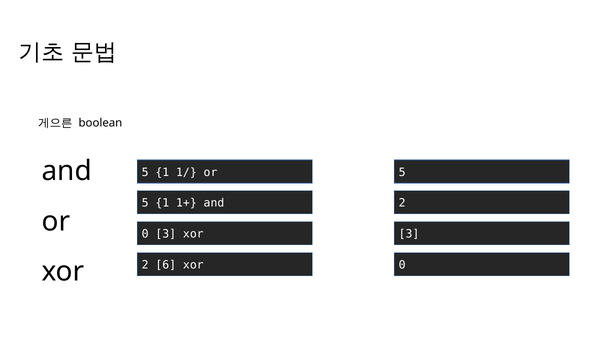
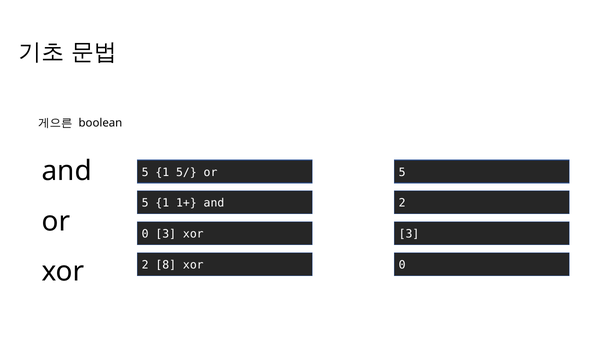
1/: 1/ -> 5/ (186, 172)
6: 6 -> 8 (166, 265)
